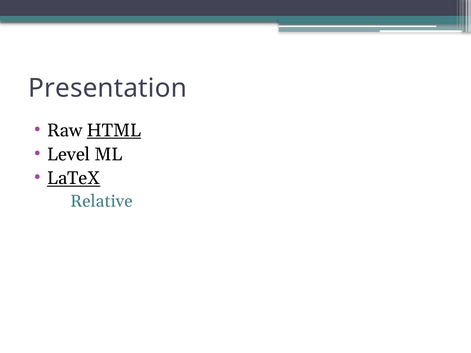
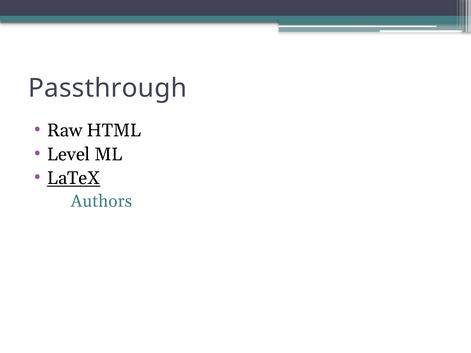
Presentation: Presentation -> Passthrough (108, 88)
HTML underline: present -> none (114, 130)
Relative: Relative -> Authors (102, 201)
